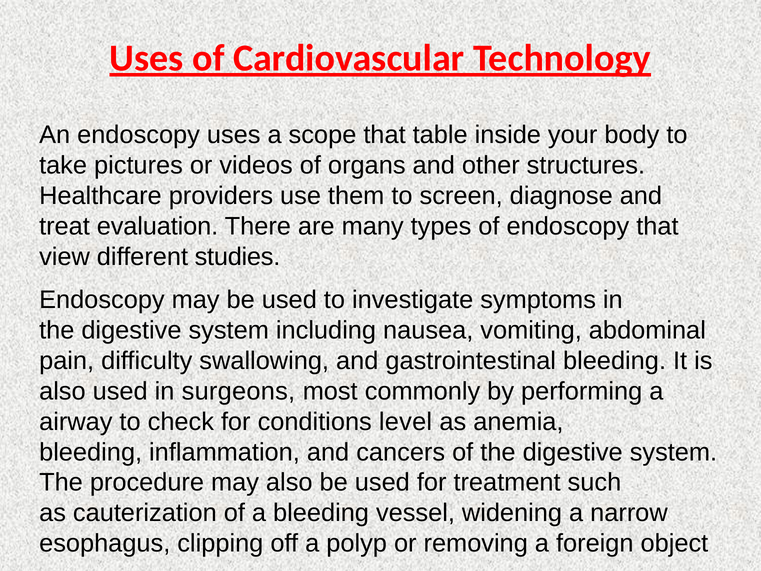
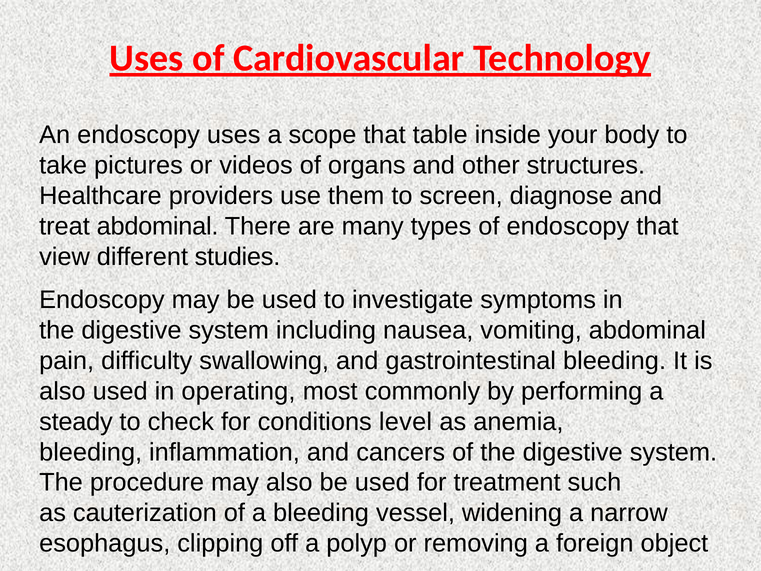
treat evaluation: evaluation -> abdominal (158, 226)
surgeons: surgeons -> operating (238, 391)
airway: airway -> steady (76, 422)
